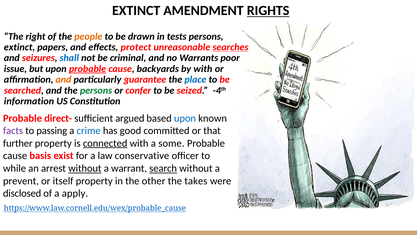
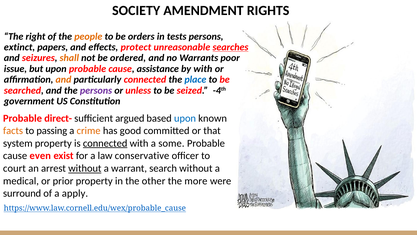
EXTINCT: EXTINCT -> SOCIETY (136, 11)
RIGHTS underline: present -> none (268, 11)
drawn: drawn -> orders (141, 36)
shall colour: blue -> orange (69, 58)
criminal: criminal -> ordered (128, 58)
probable underline: present -> none (88, 69)
backyards: backyards -> assistance (158, 69)
particularly guarantee: guarantee -> connected (145, 79)
persons colour: green -> purple (96, 90)
confer: confer -> unless (138, 90)
information: information -> government (29, 101)
facts colour: purple -> orange (13, 131)
crime colour: blue -> orange (89, 131)
further: further -> system (18, 143)
basis: basis -> even (40, 156)
while: while -> court (14, 168)
search underline: present -> none (163, 168)
prevent: prevent -> medical (21, 181)
itself: itself -> prior (63, 181)
takes: takes -> more (196, 181)
disclosed: disclosed -> surround (22, 193)
